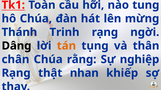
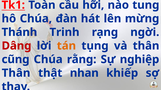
Dâng colour: black -> red (16, 46)
chân: chân -> cũng (16, 60)
Rạng: Rạng -> Thân (16, 73)
